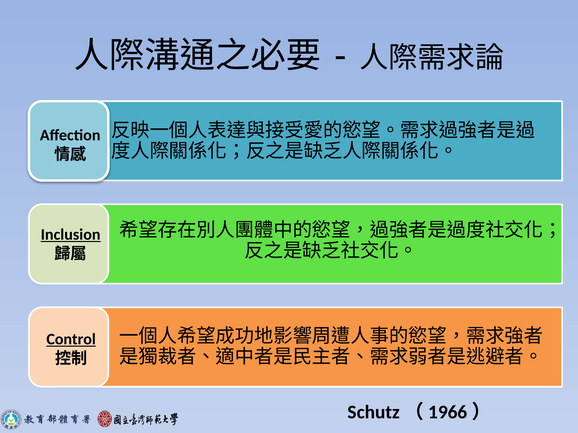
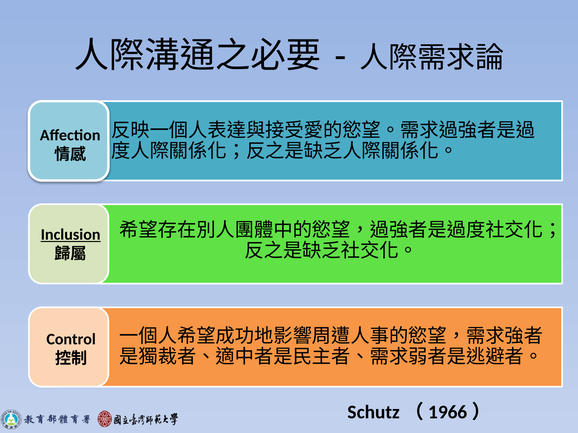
Control underline: present -> none (71, 340)
